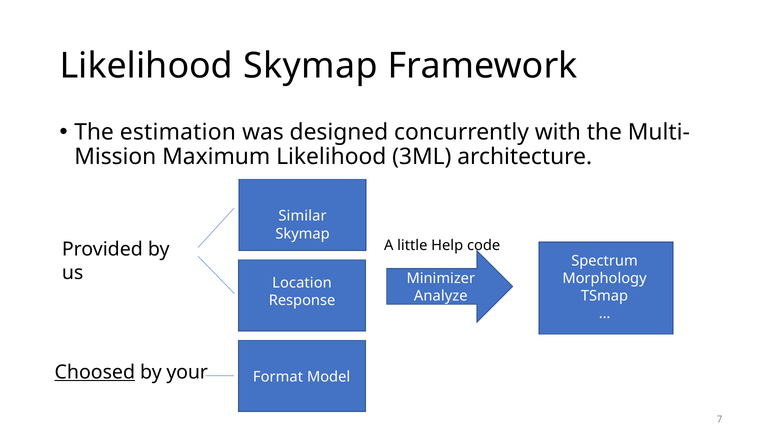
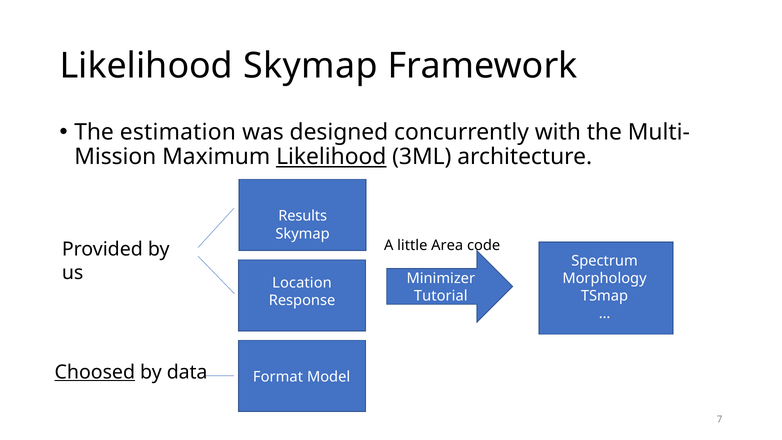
Likelihood underline: none -> present (331, 157)
Similar: Similar -> Results (303, 216)
Help: Help -> Area (447, 245)
Analyze: Analyze -> Tutorial (441, 296)
your: your -> data (187, 372)
